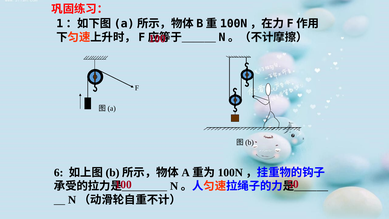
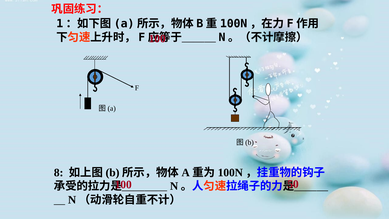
6: 6 -> 8 (59, 172)
